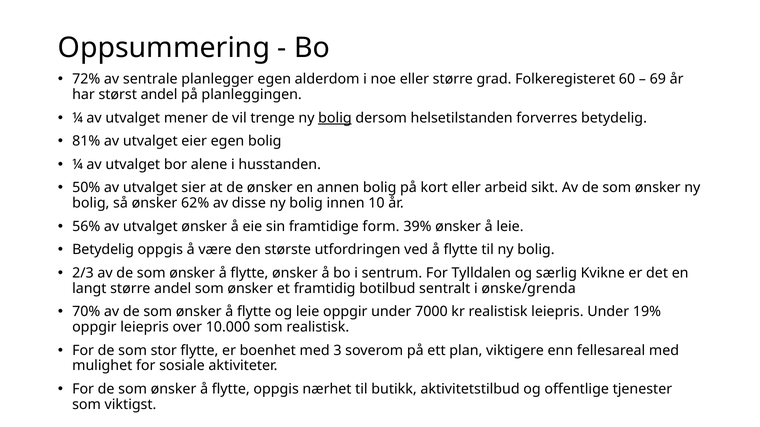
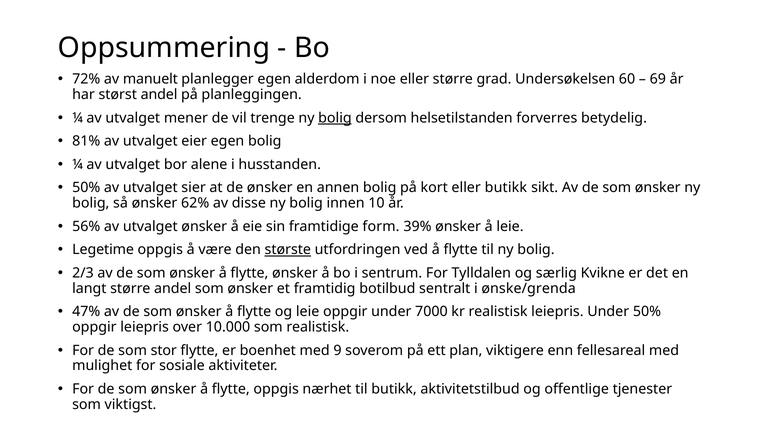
sentrale: sentrale -> manuelt (150, 79)
Folkeregisteret: Folkeregisteret -> Undersøkelsen (565, 79)
eller arbeid: arbeid -> butikk (506, 188)
Betydelig: Betydelig -> Legetime (103, 250)
største underline: none -> present (288, 250)
70%: 70% -> 47% (86, 312)
Under 19%: 19% -> 50% (647, 312)
3: 3 -> 9 (337, 351)
